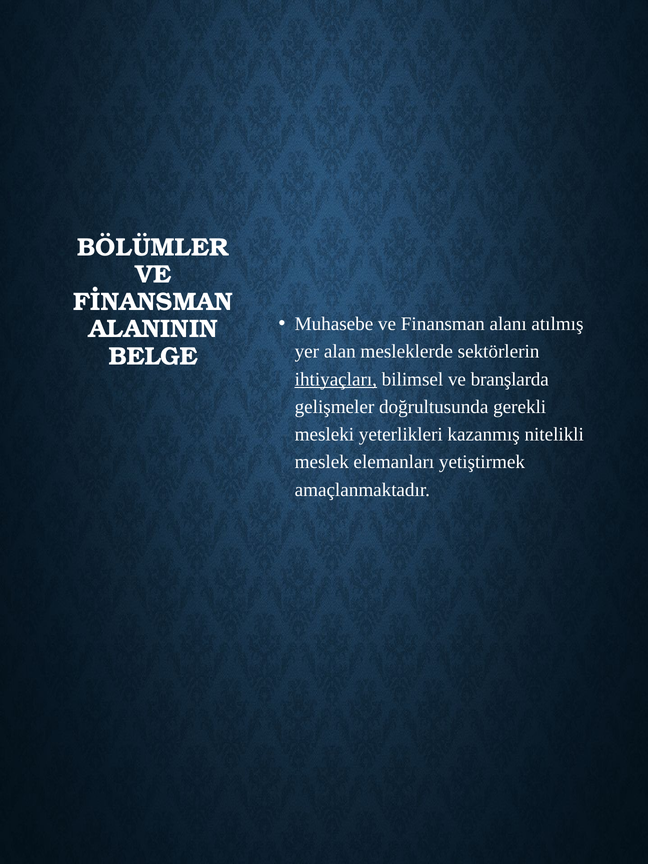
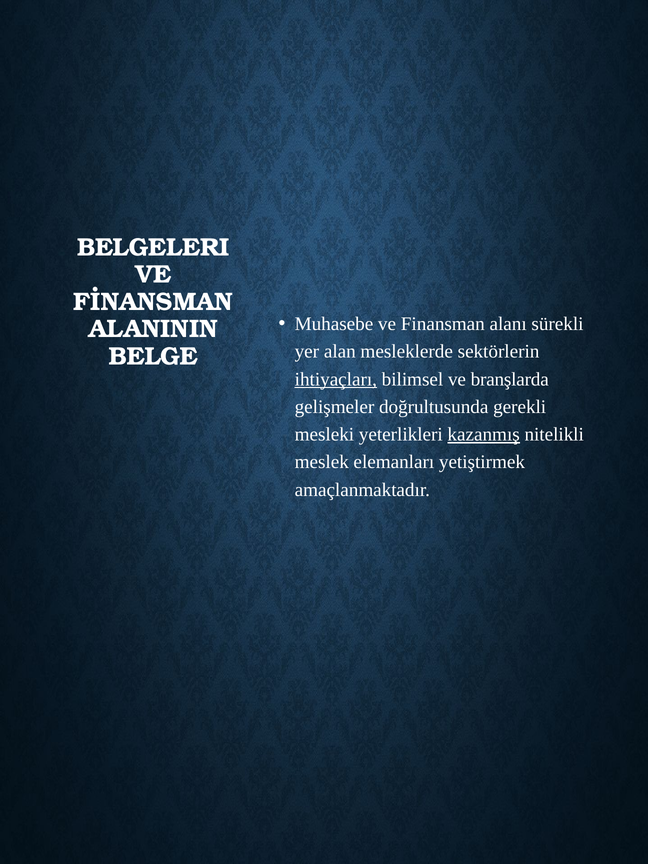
BÖLÜMLER: BÖLÜMLER -> BELGELERI (153, 247)
atılmış: atılmış -> sürekli (557, 324)
kazanmış underline: none -> present (484, 434)
